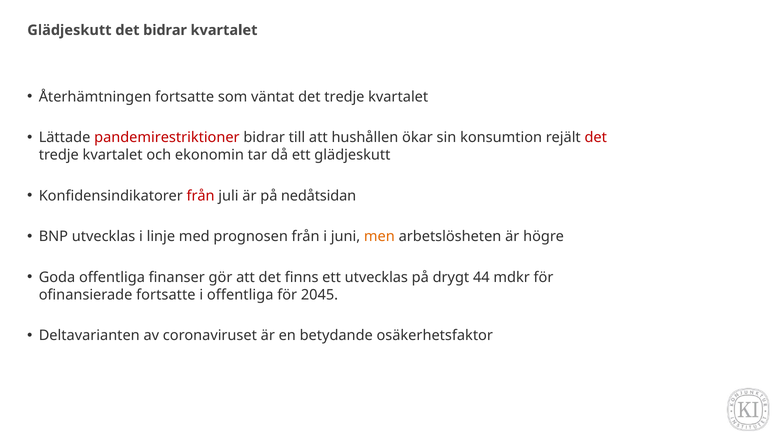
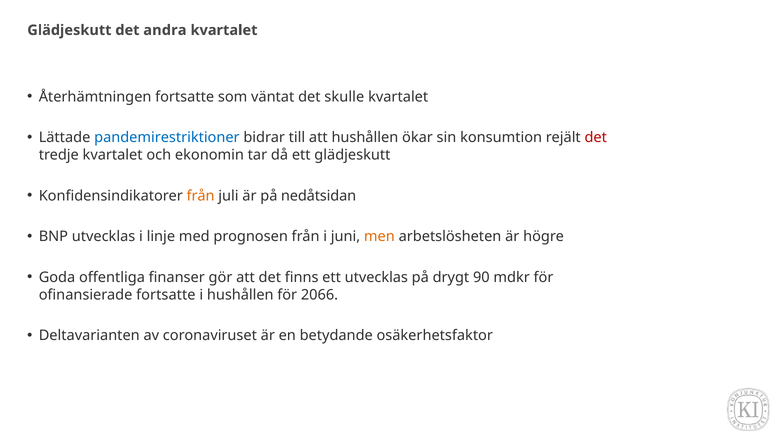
det bidrar: bidrar -> andra (165, 30)
väntat det tredje: tredje -> skulle (344, 97)
pandemirestriktioner colour: red -> blue (167, 138)
från colour: red -> orange (201, 196)
44: 44 -> 90 (481, 277)
i offentliga: offentliga -> hushållen (240, 295)
2045: 2045 -> 2066 (320, 295)
